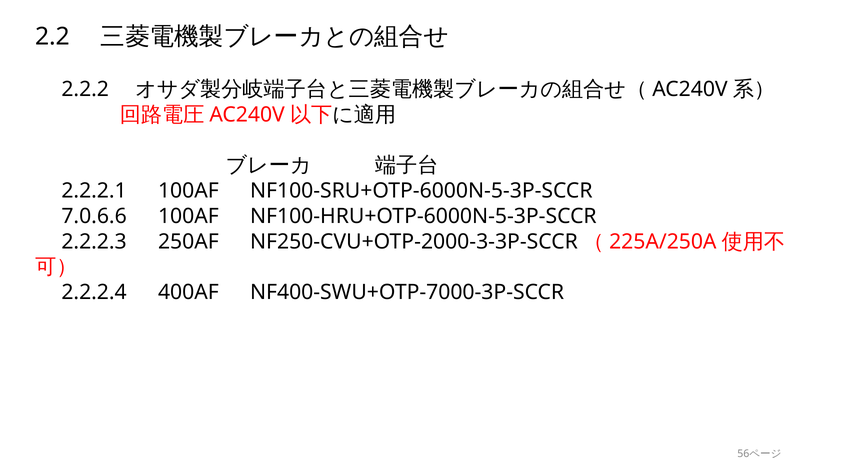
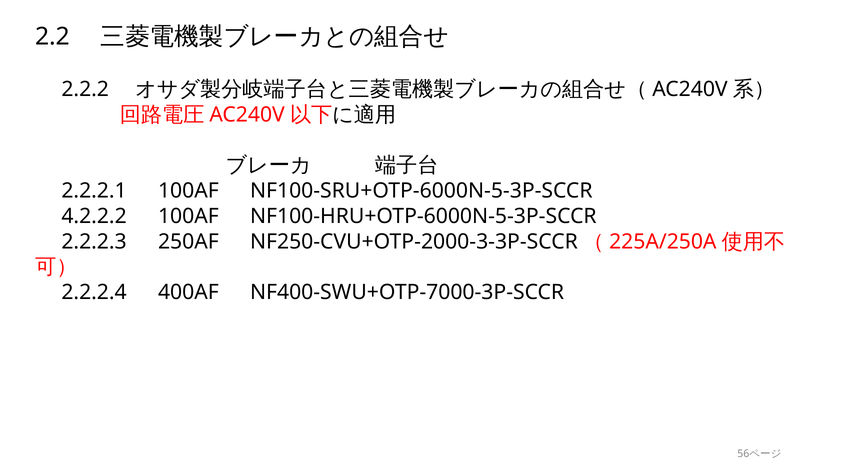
7.0.6.6: 7.0.6.6 -> 4.2.2.2 (94, 216)
